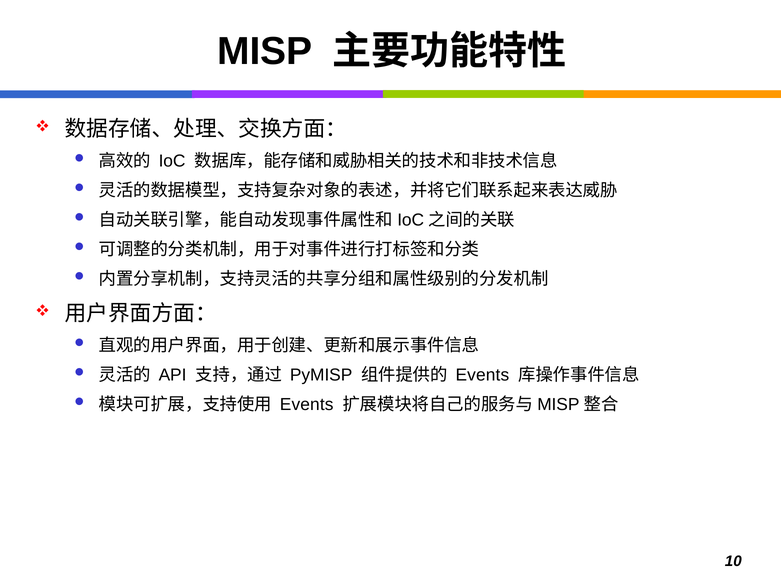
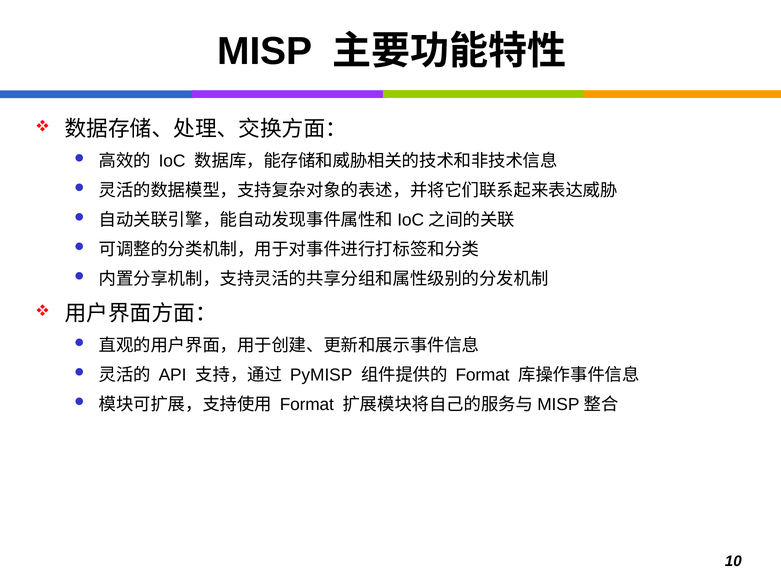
Events: Events -> Format (483, 375)
Events: Events -> Format (307, 404)
